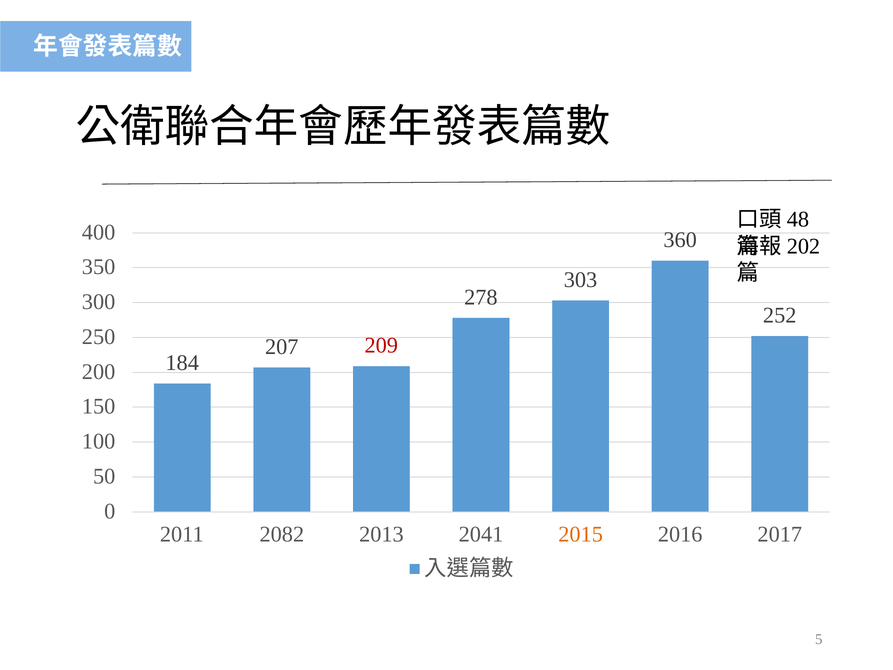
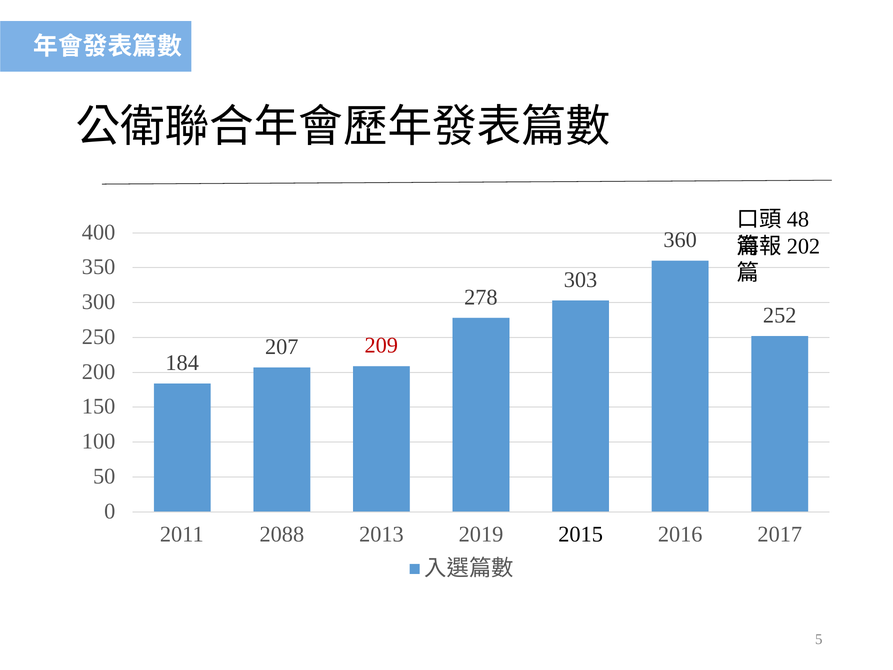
2082: 2082 -> 2088 (282, 534)
2041: 2041 -> 2019 (481, 534)
2015 colour: orange -> black (581, 534)
